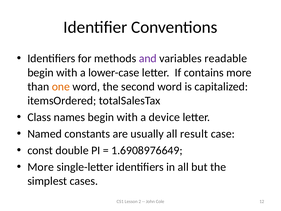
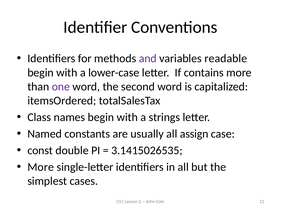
one colour: orange -> purple (61, 87)
device: device -> strings (164, 117)
result: result -> assign (194, 134)
1.6908976649: 1.6908976649 -> 3.1415026535 (147, 150)
